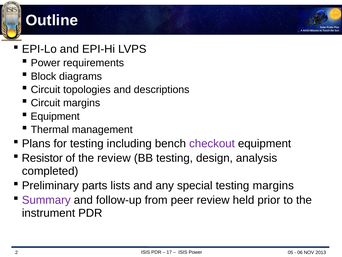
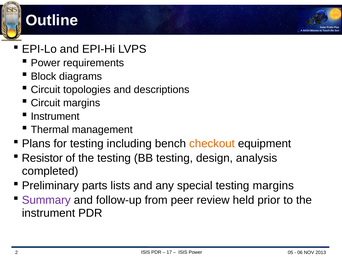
Equipment: Equipment -> Instrument (55, 116)
checkout colour: purple -> orange (212, 143)
the review: review -> testing (114, 158)
